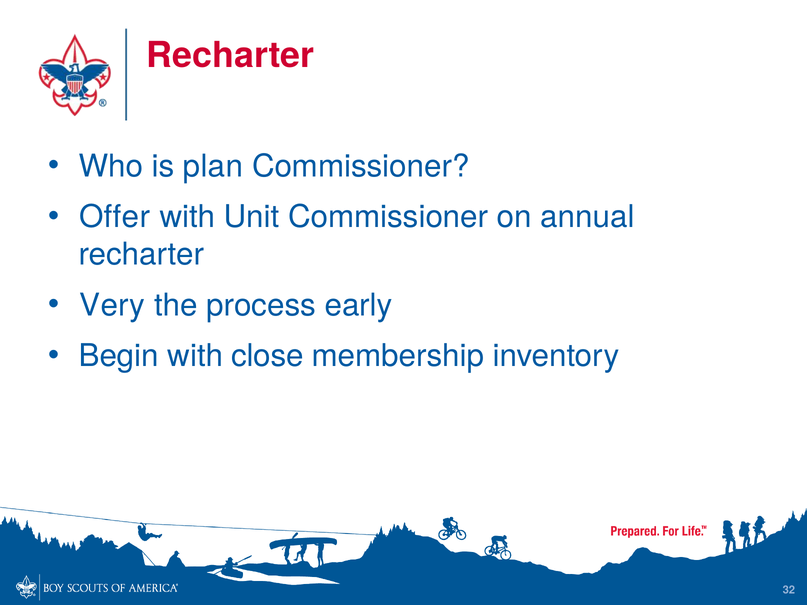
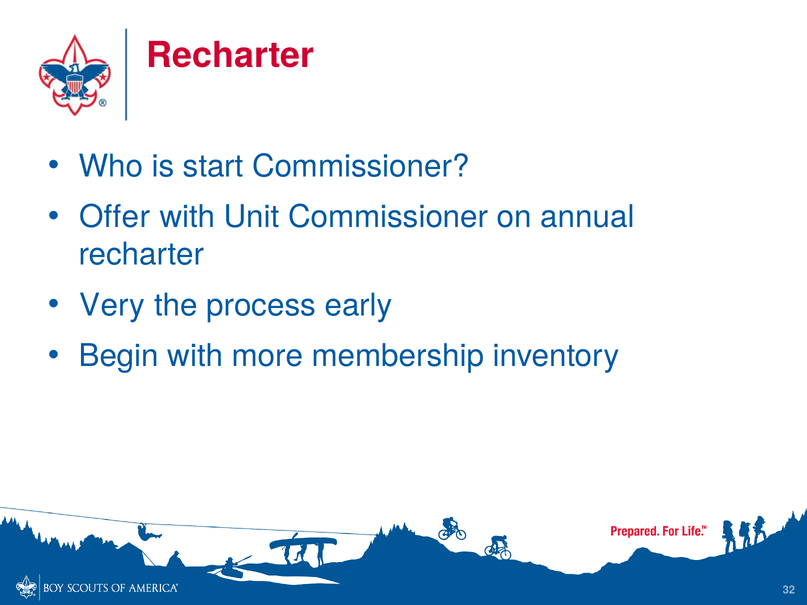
plan: plan -> start (213, 166)
close: close -> more (267, 356)
